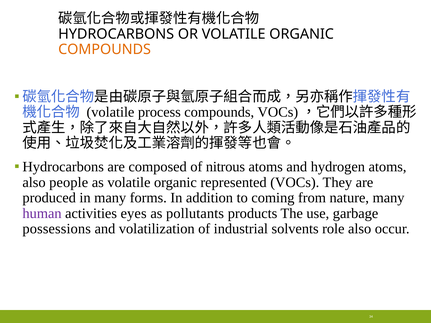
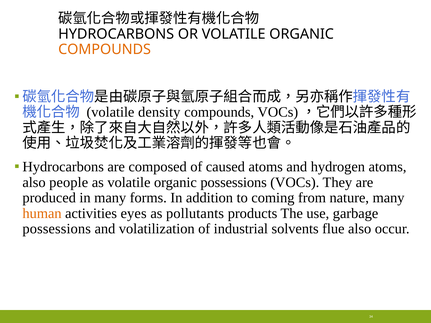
process: process -> density (159, 112)
nitrous: nitrous -> caused (225, 167)
organic represented: represented -> possessions (234, 182)
human colour: purple -> orange (42, 213)
role: role -> flue (333, 229)
